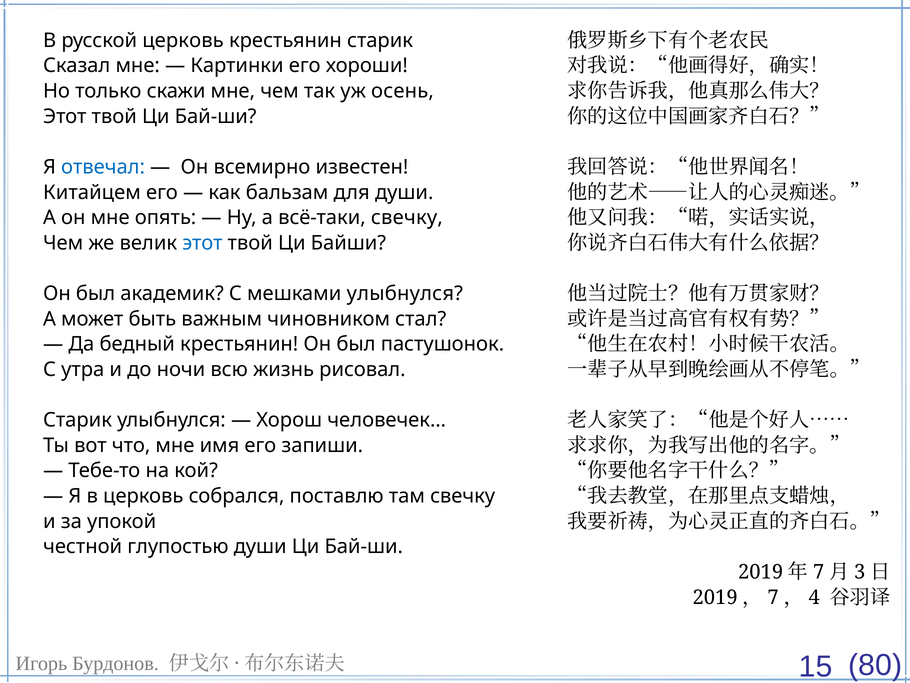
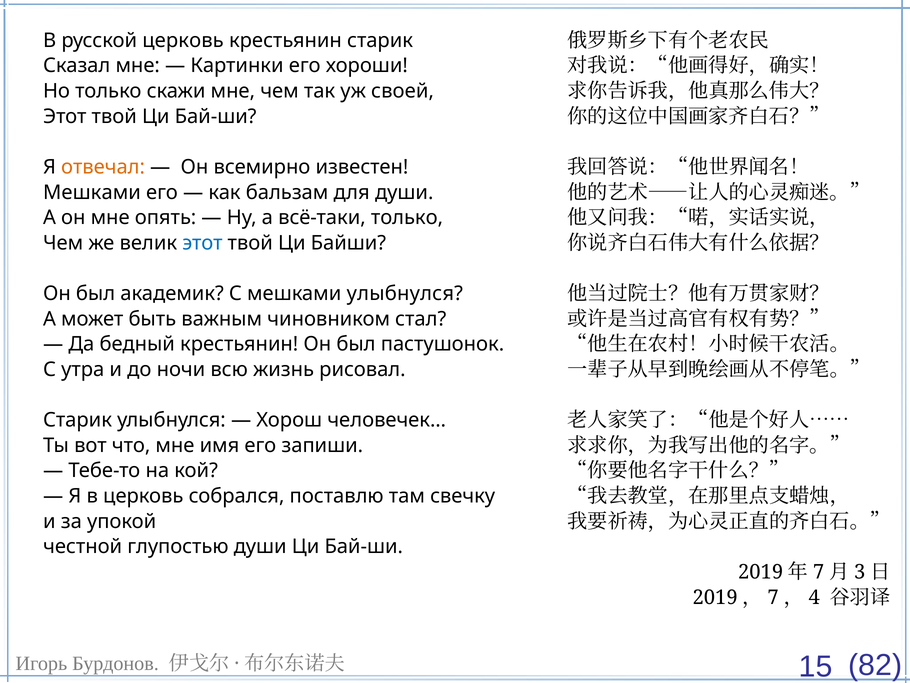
осень: осень -> своей (403, 91)
отвечал colour: blue -> orange (103, 167)
Китайцем: Китайцем -> Мешками (92, 192)
всё-таки свечку: свечку -> только (407, 218)
80: 80 -> 82 (875, 665)
